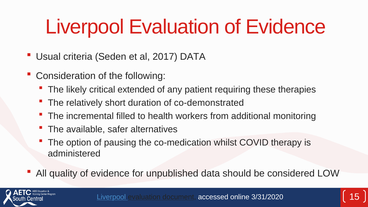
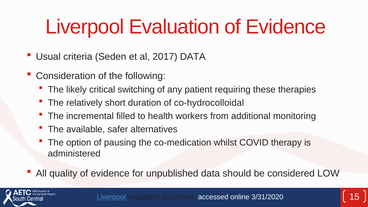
extended: extended -> switching (136, 90)
co-demonstrated: co-demonstrated -> co-hydrocolloidal (209, 103)
